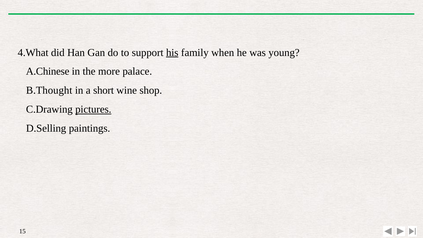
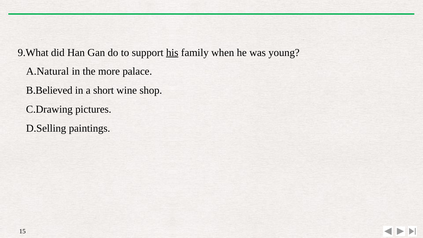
4.What: 4.What -> 9.What (33, 53)
A.Chinese: A.Chinese -> A.Natural (48, 71)
B.Thought: B.Thought -> B.Believed (49, 90)
pictures underline: present -> none (93, 109)
